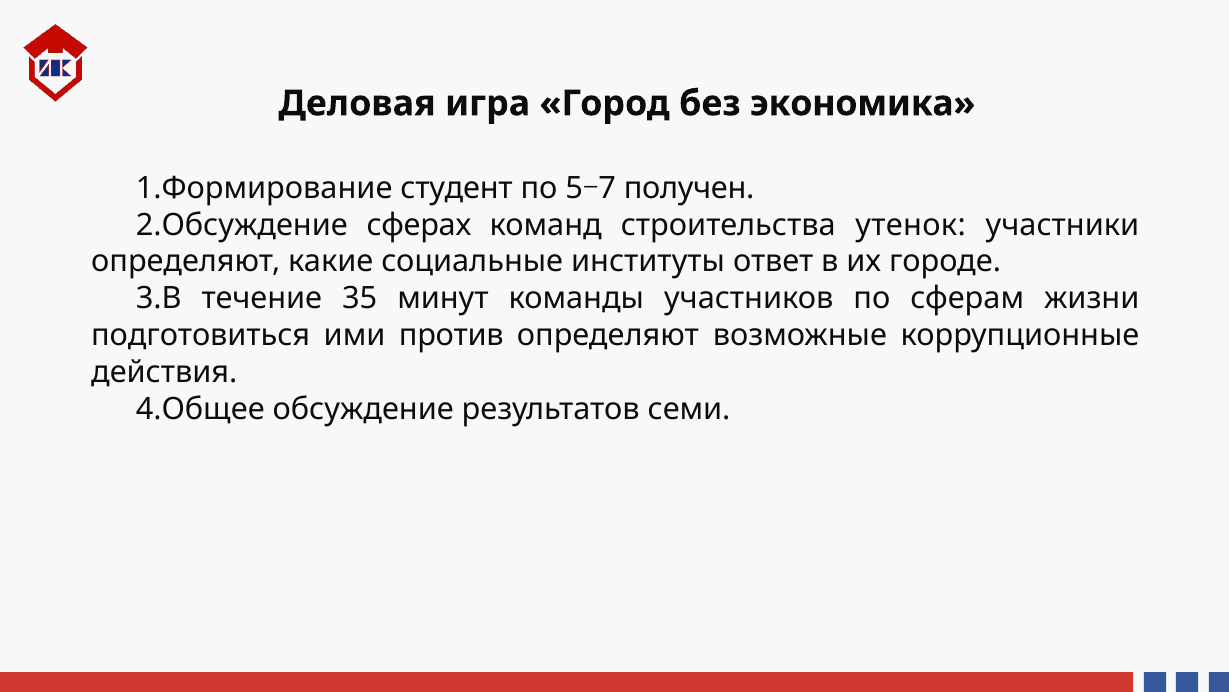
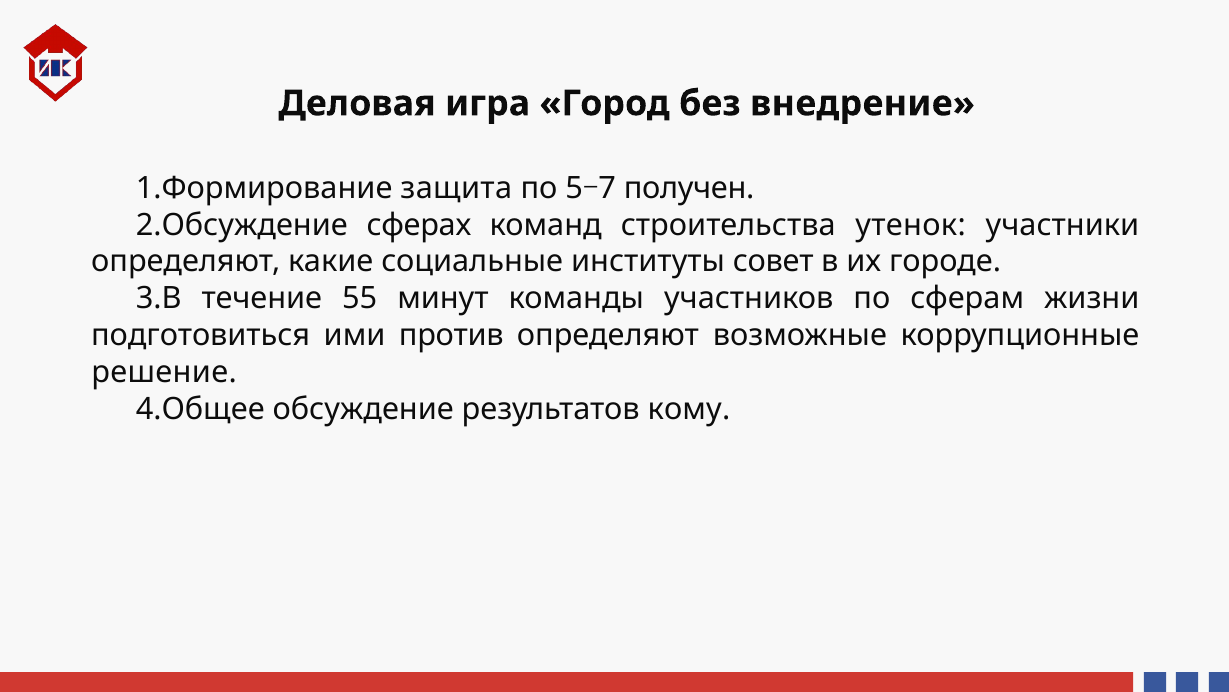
экономика: экономика -> внедрение (862, 103)
студент: студент -> защита (456, 188)
ответ: ответ -> совет (773, 262)
35: 35 -> 55 (360, 298)
действия: действия -> решение (164, 372)
семи: семи -> кому (689, 409)
